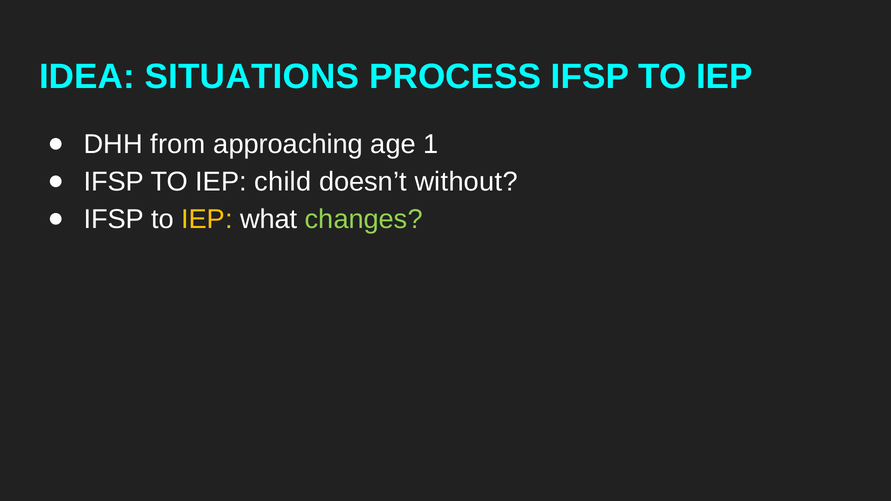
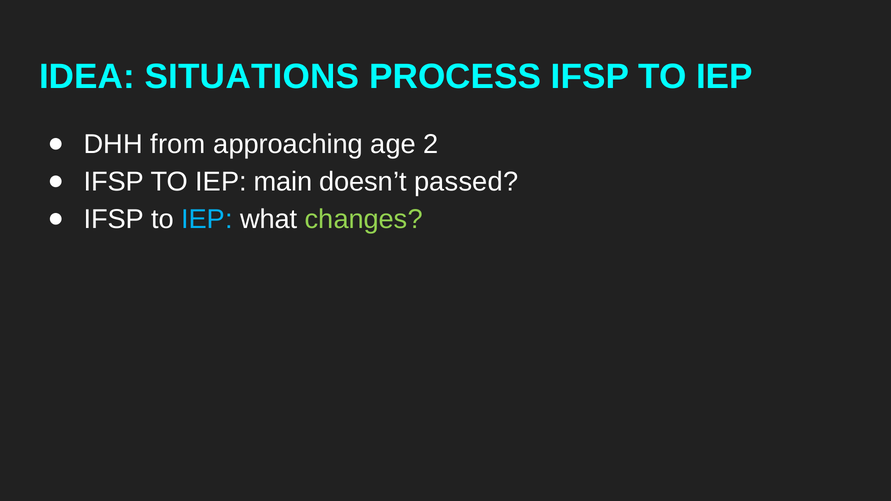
1: 1 -> 2 (431, 144)
child: child -> main (283, 182)
without: without -> passed (466, 182)
IEP colour: yellow -> light blue (207, 219)
